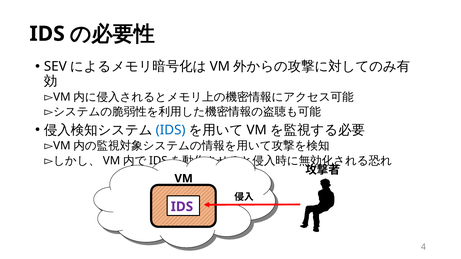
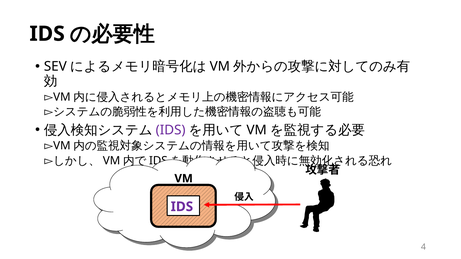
IDS colour: blue -> purple (171, 130)
